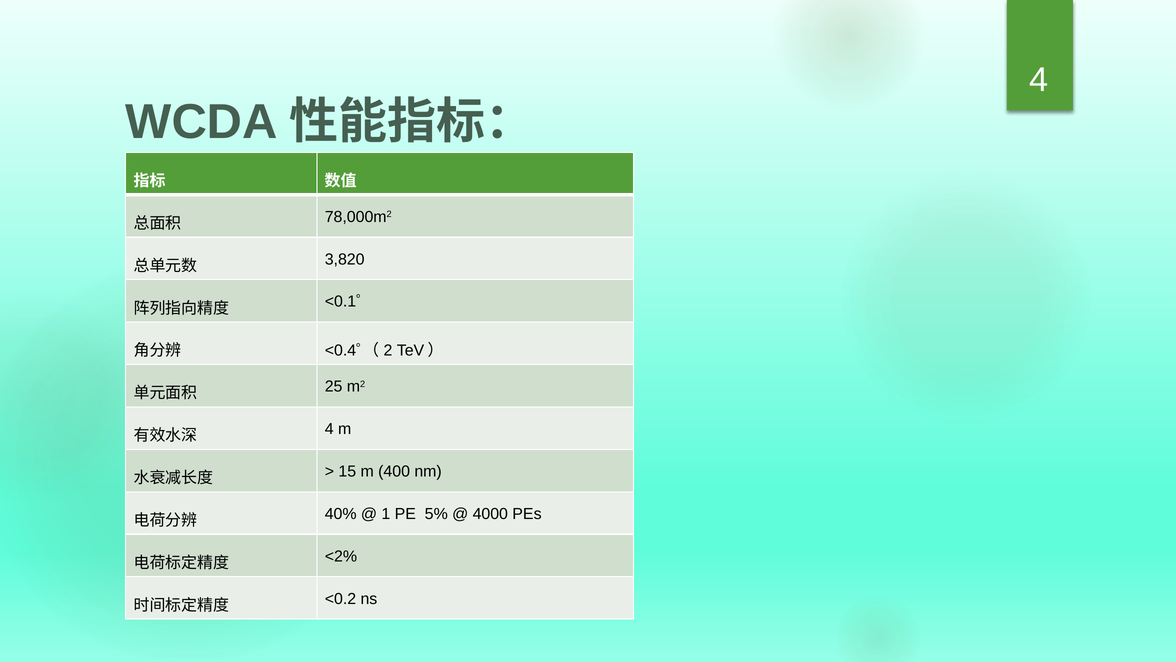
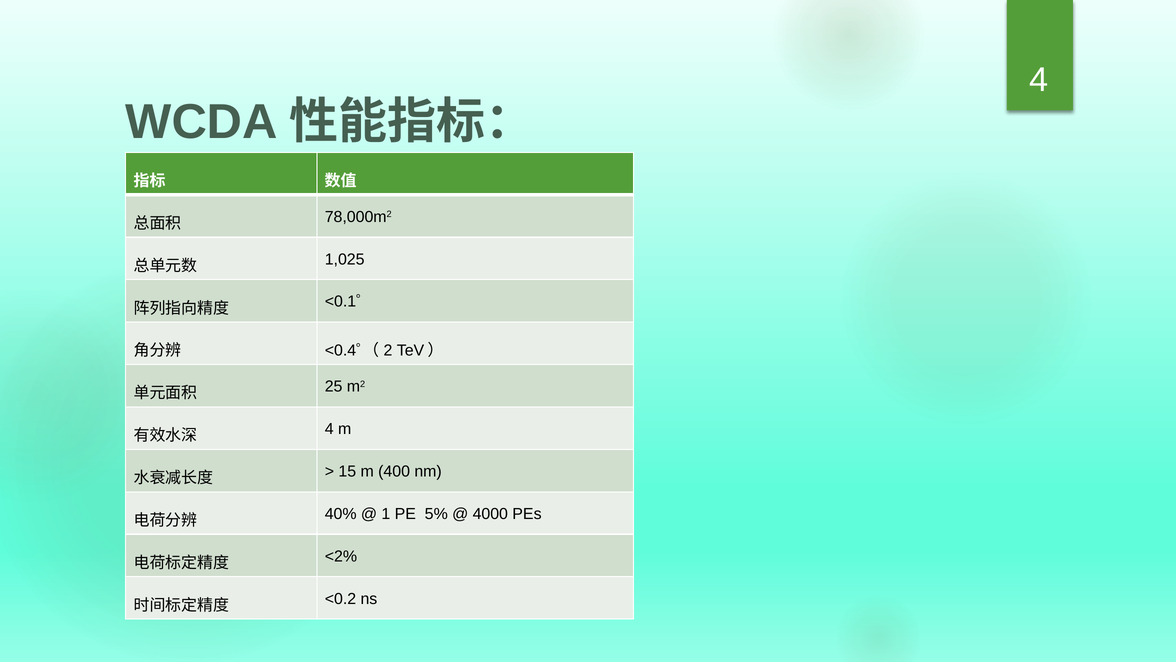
3,820: 3,820 -> 1,025 (345, 259)
